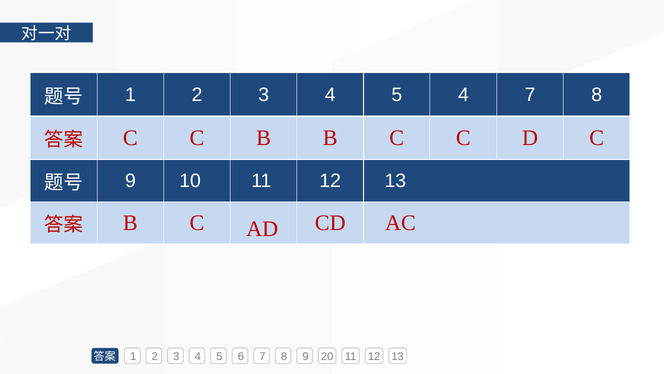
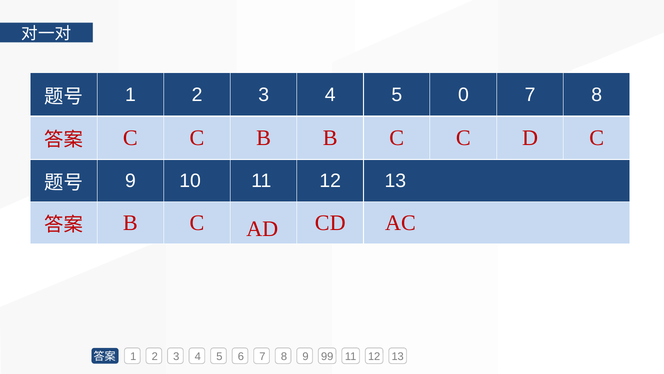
5 4: 4 -> 0 (463, 95)
20: 20 -> 99 (327, 356)
